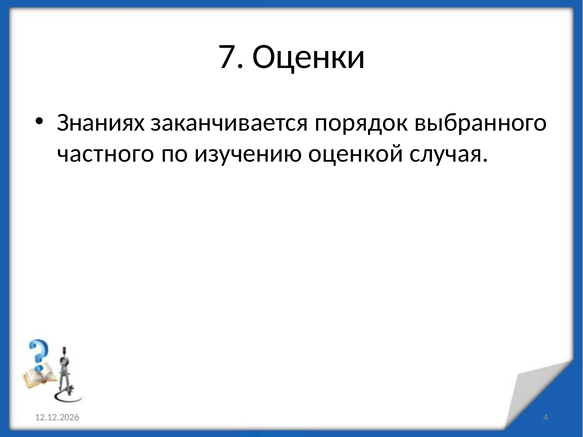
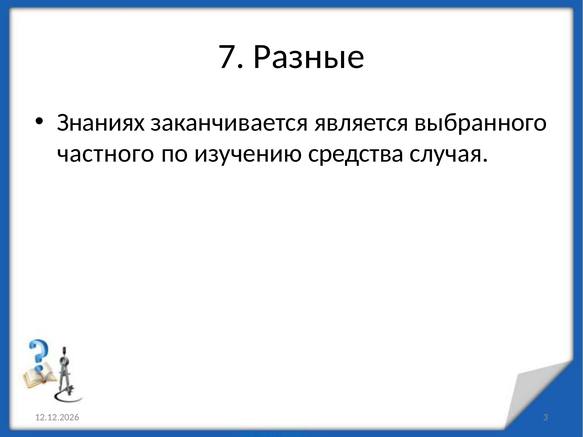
Оценки: Оценки -> Разные (309, 56)
порядок: порядок -> является (361, 122)
оценкой: оценкой -> средства (356, 153)
4: 4 -> 3 (546, 417)
